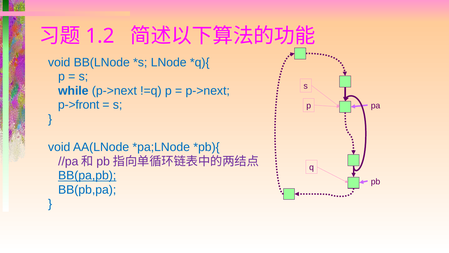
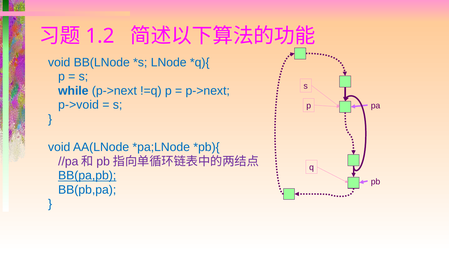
p->front: p->front -> p->void (79, 105)
